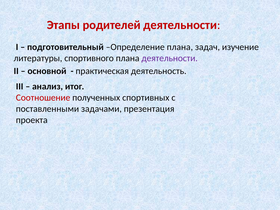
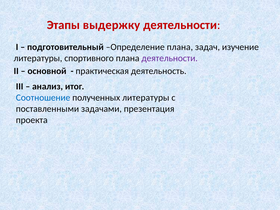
родителей: родителей -> выдержку (112, 25)
Соотношение colour: red -> blue (43, 98)
полученных спортивных: спортивных -> литературы (146, 98)
